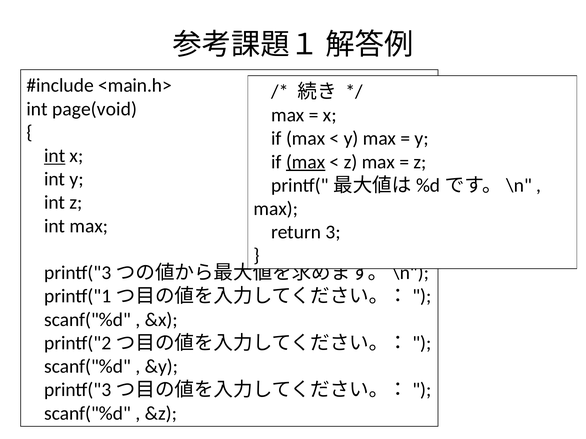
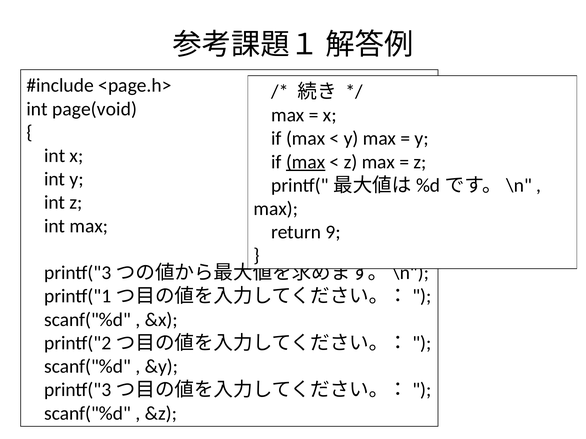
<main.h>: <main.h> -> <page.h> (135, 86)
int underline: present -> none (55, 156)
3: 3 -> 9 (333, 232)
